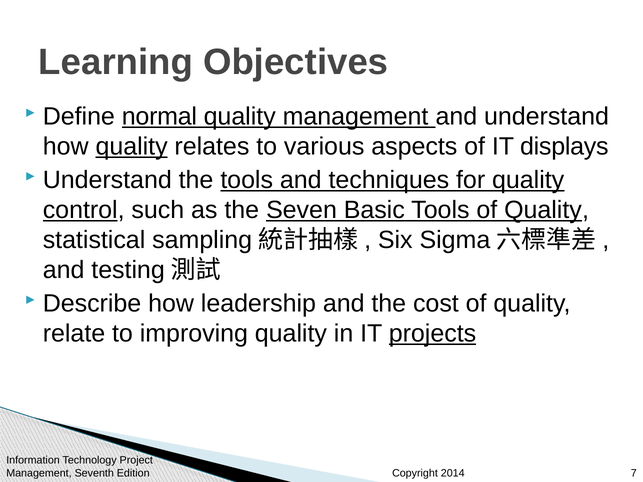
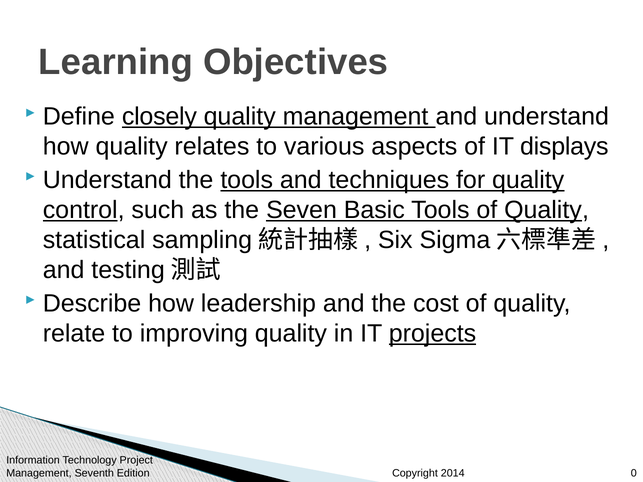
normal: normal -> closely (159, 116)
quality underline: present -> none (132, 146)
7: 7 -> 0 (634, 473)
